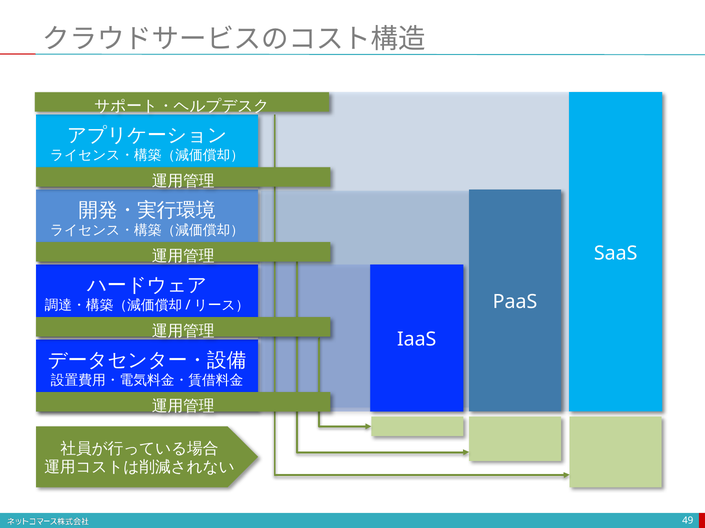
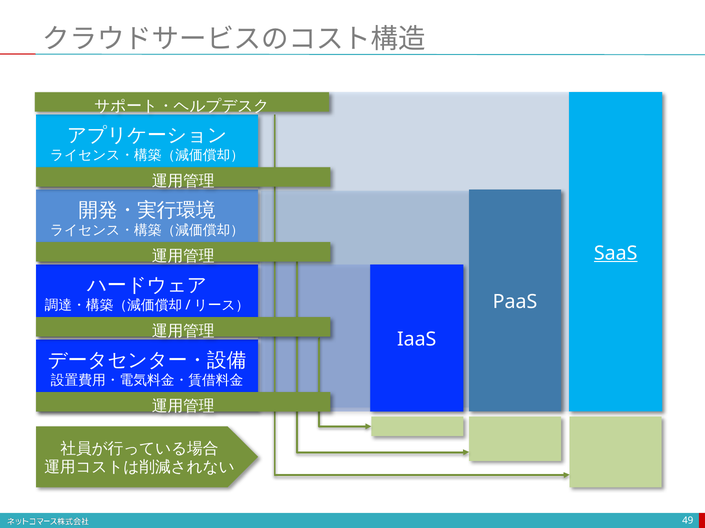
SaaS underline: none -> present (616, 253)
